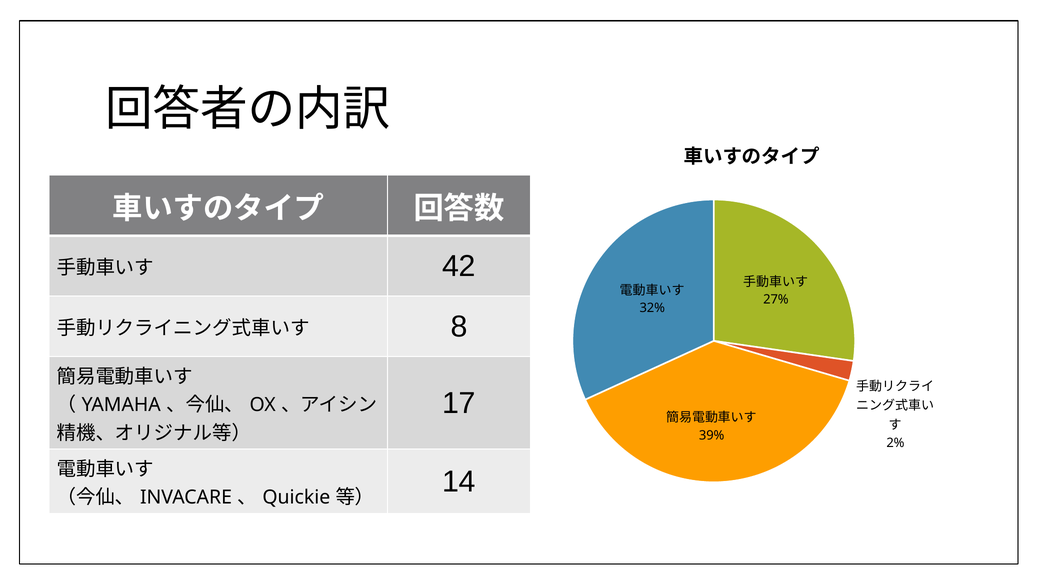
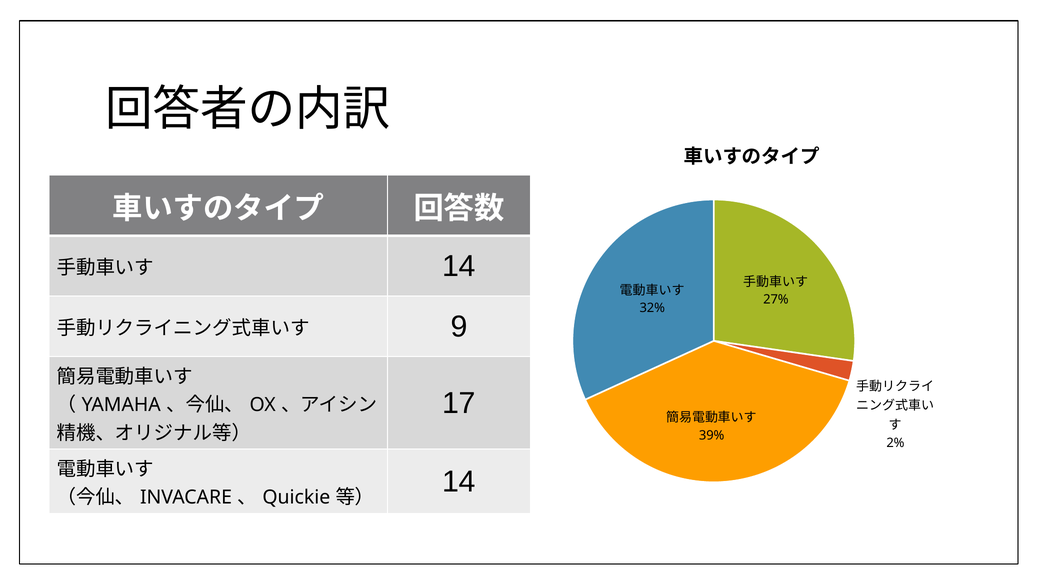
42: 42 -> 14 (459, 266)
8: 8 -> 9 (459, 327)
